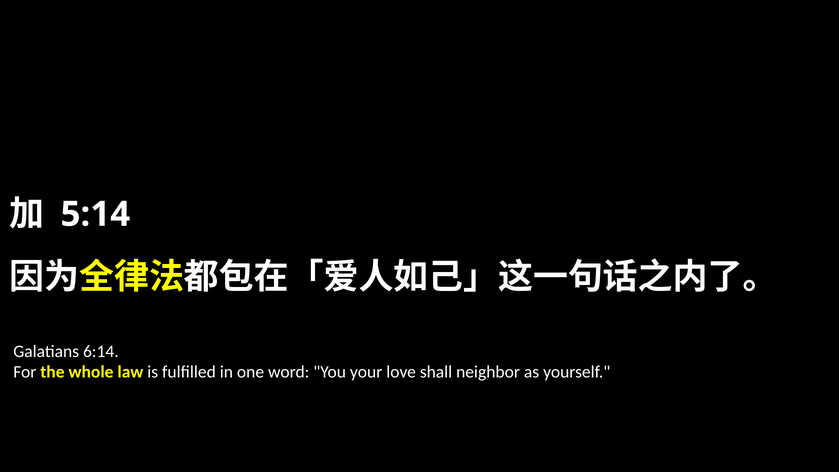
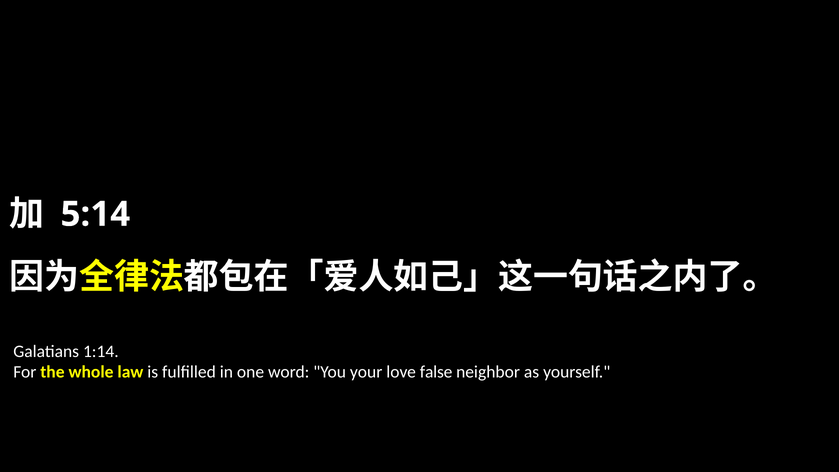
6:14: 6:14 -> 1:14 (101, 351)
shall: shall -> false (436, 372)
